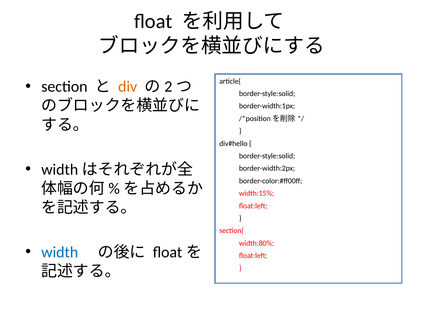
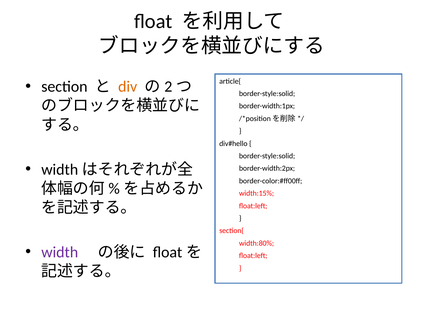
width colour: blue -> purple (60, 252)
